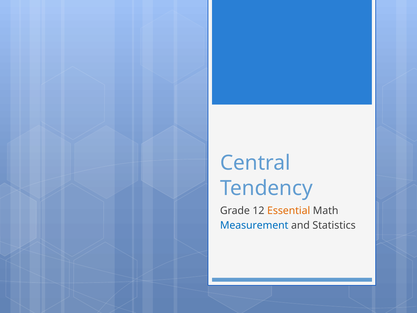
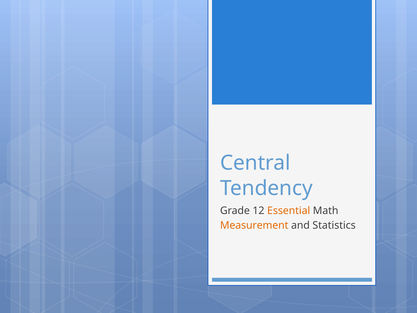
Measurement colour: blue -> orange (254, 225)
